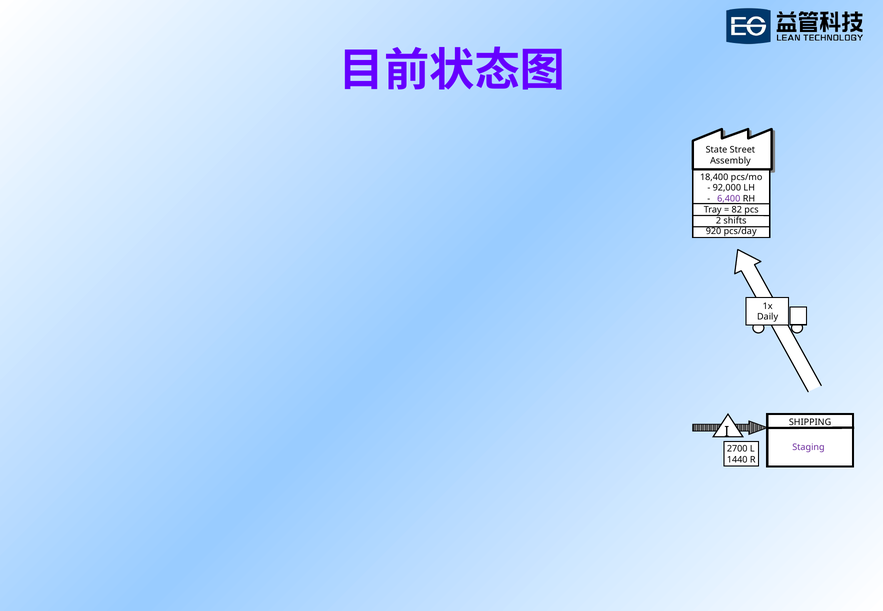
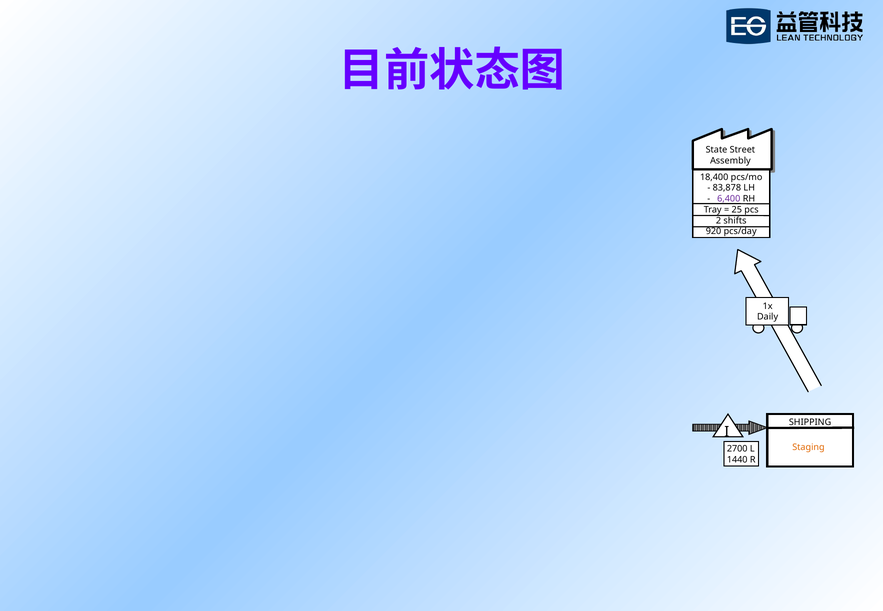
92,000: 92,000 -> 83,878 (727, 188)
82: 82 -> 25 (737, 210)
Staging colour: purple -> orange (808, 447)
